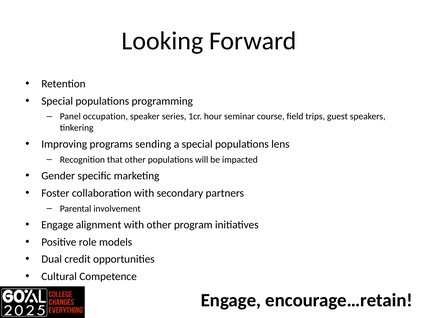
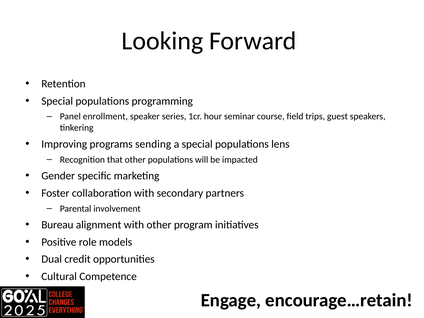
occupation: occupation -> enrollment (105, 117)
Engage: Engage -> Bureau (57, 225)
